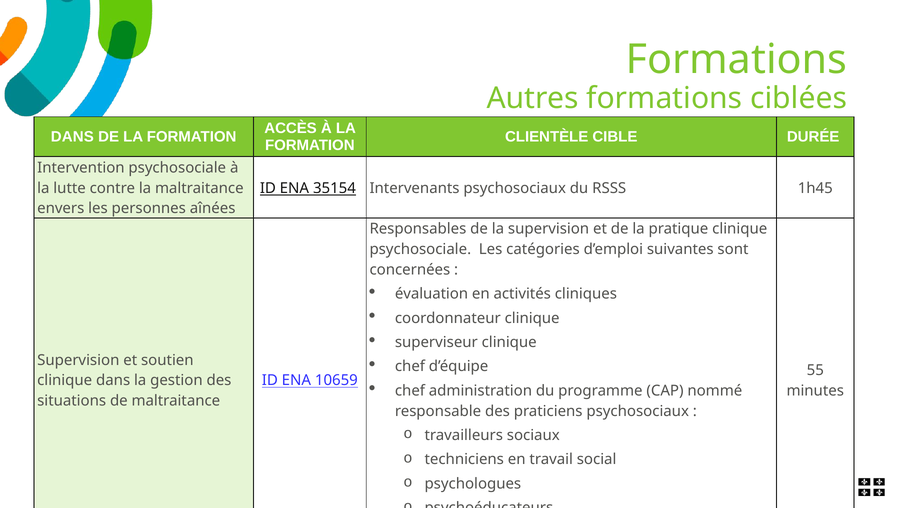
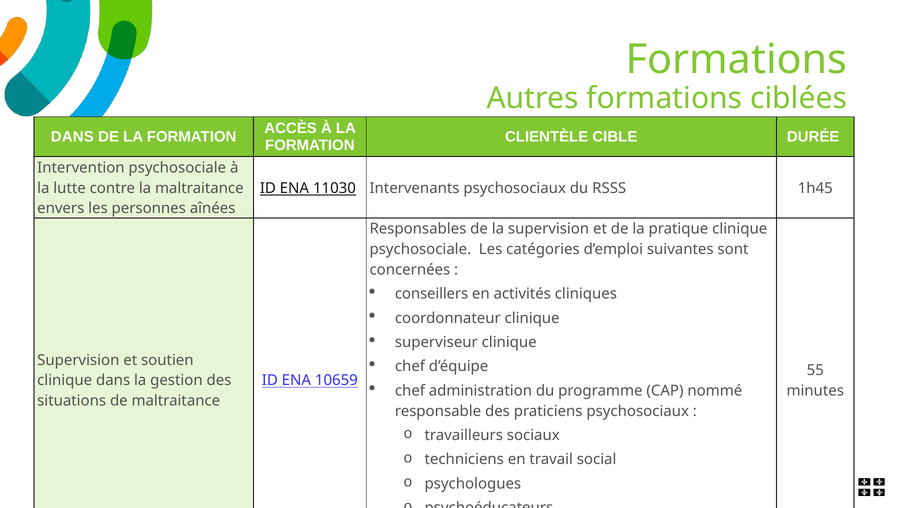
35154: 35154 -> 11030 (334, 188)
évaluation: évaluation -> conseillers (432, 294)
